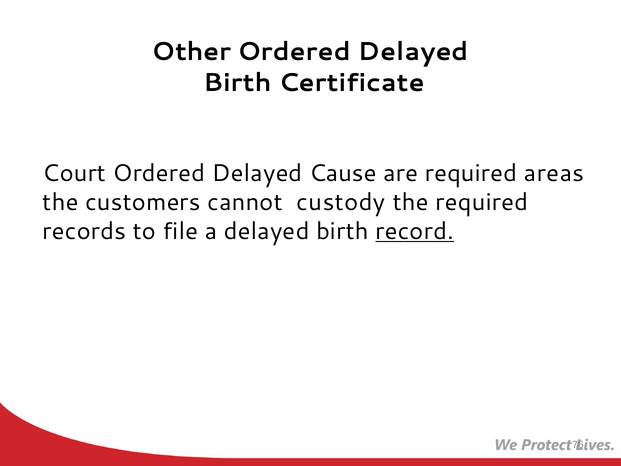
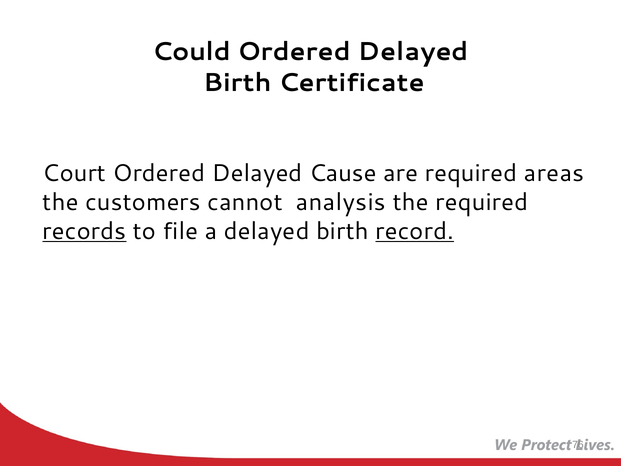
Other: Other -> Could (191, 51)
custody: custody -> analysis (341, 202)
records underline: none -> present (84, 231)
